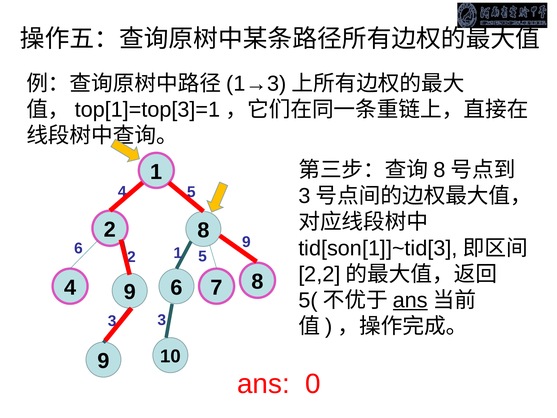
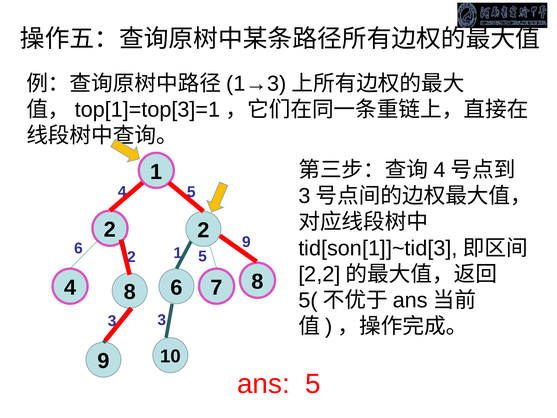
8: 8 -> 4 (439, 170)
2 8: 8 -> 2 (203, 230)
4 9: 9 -> 8 (130, 292)
ans underline: present -> none (410, 300)
ans 0: 0 -> 5 (313, 384)
